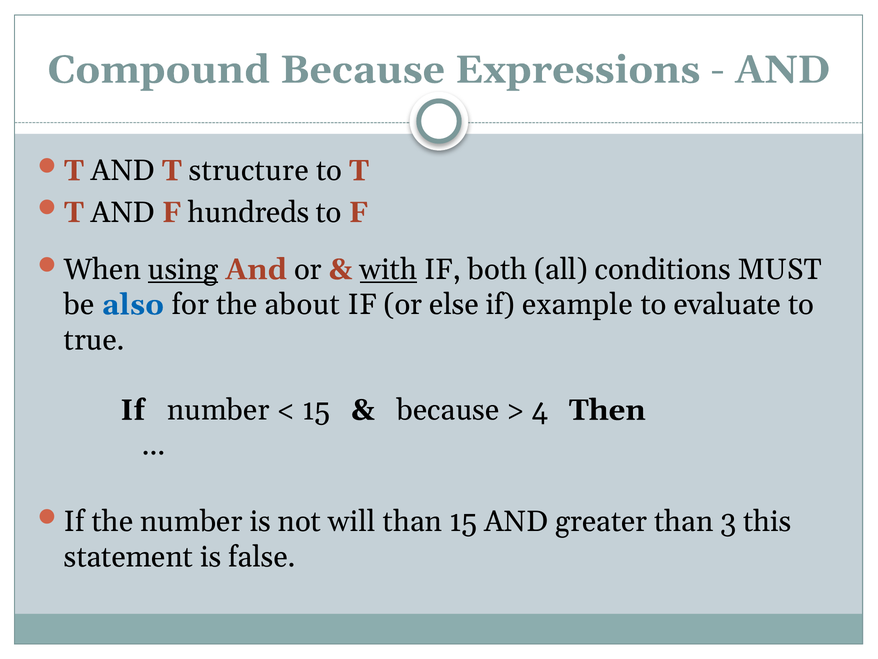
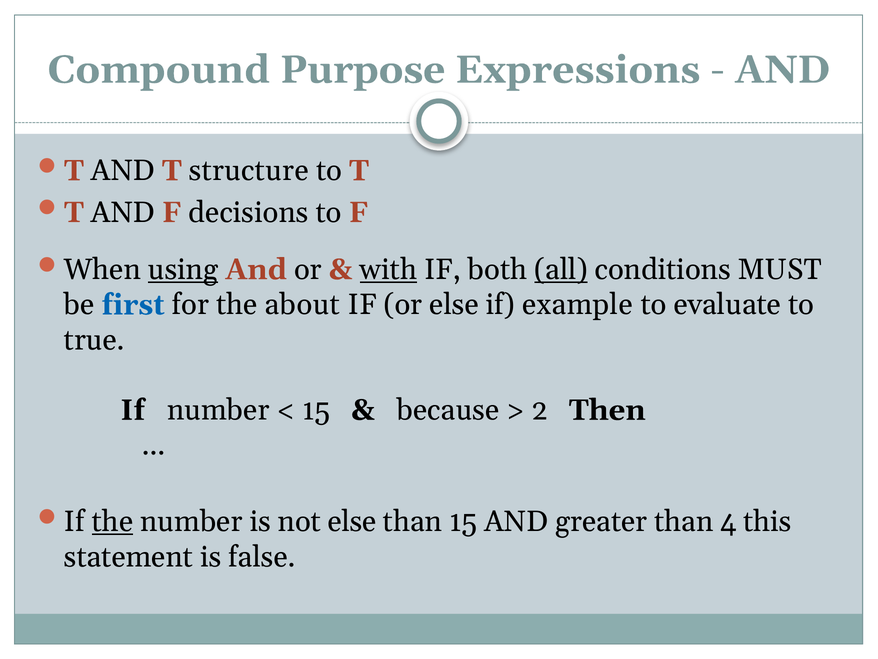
Compound Because: Because -> Purpose (363, 70)
hundreds: hundreds -> decisions (249, 212)
all underline: none -> present (561, 269)
also: also -> first (133, 304)
4: 4 -> 2 (540, 410)
the underline: none -> present (113, 521)
not will: will -> else (352, 521)
3: 3 -> 4 (728, 521)
